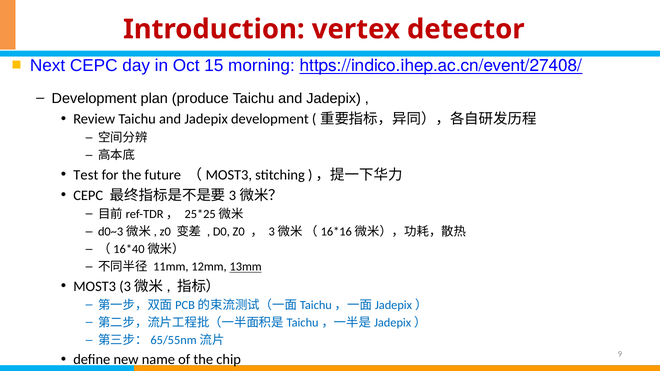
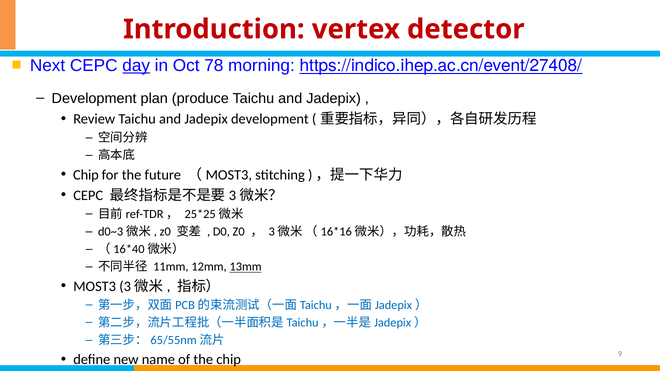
day underline: none -> present (136, 66)
15: 15 -> 78 (214, 66)
Test: Test -> Chip (86, 175)
